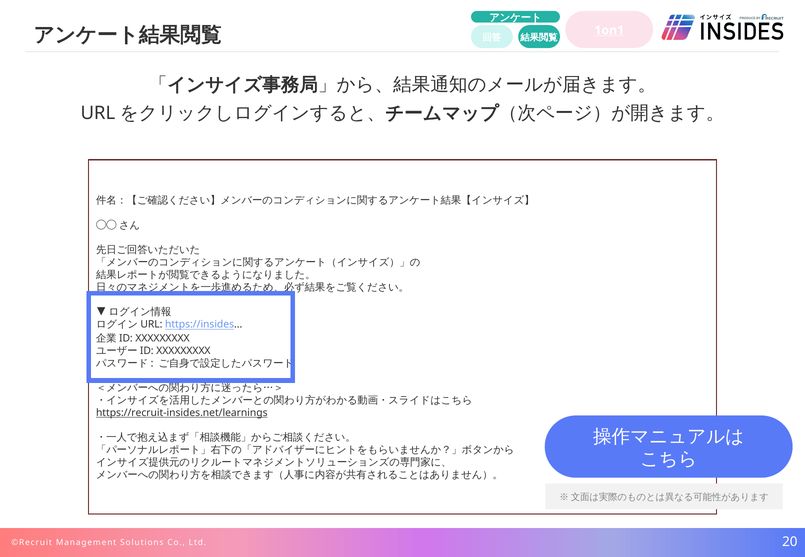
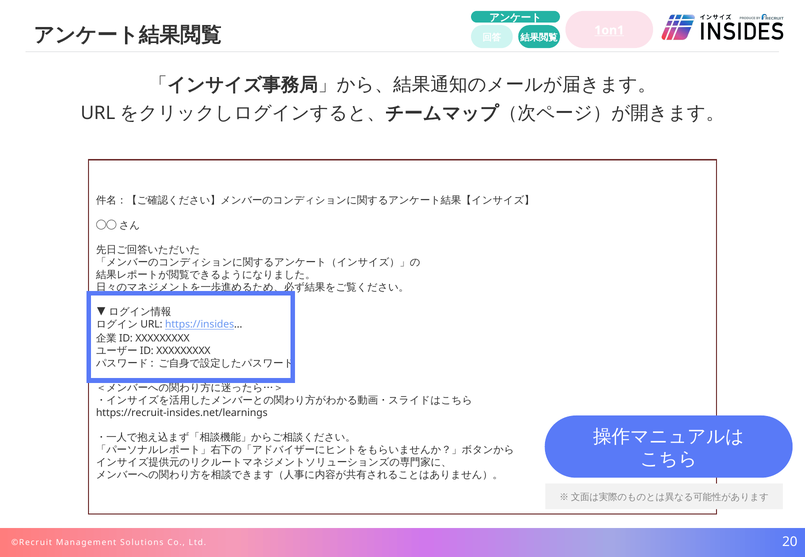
https://recruit-insides.net/learnings underline: present -> none (182, 413)
